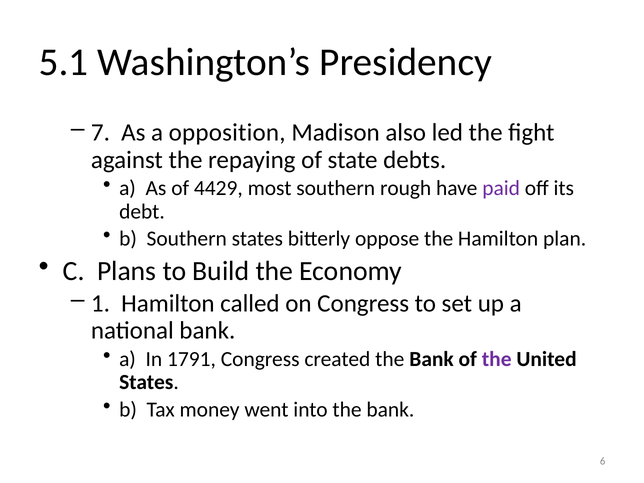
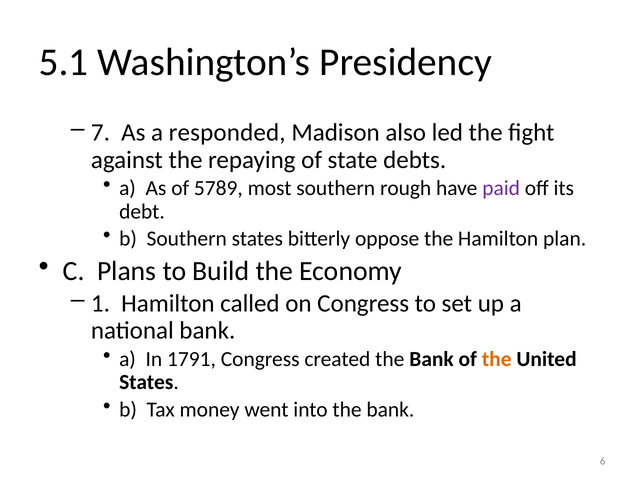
opposition: opposition -> responded (227, 133)
4429: 4429 -> 5789 (218, 188)
the colour: purple -> orange (497, 359)
